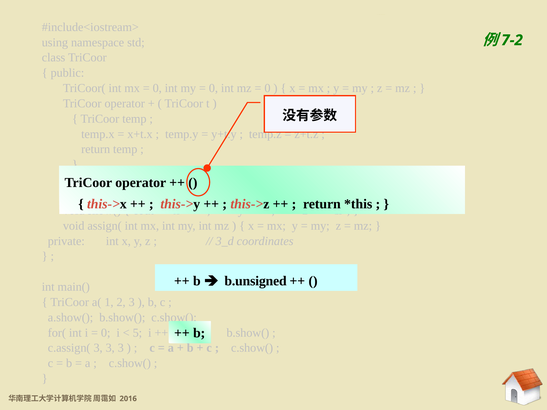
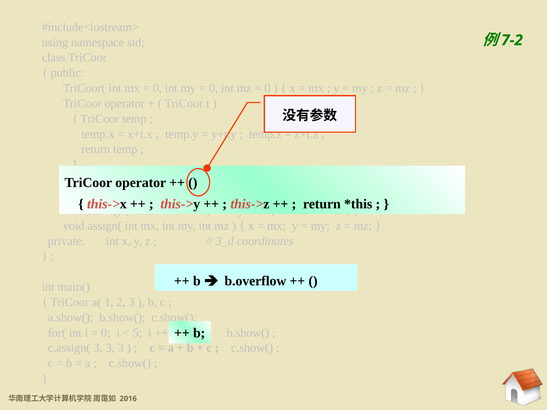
b.unsigned: b.unsigned -> b.overflow (255, 281)
